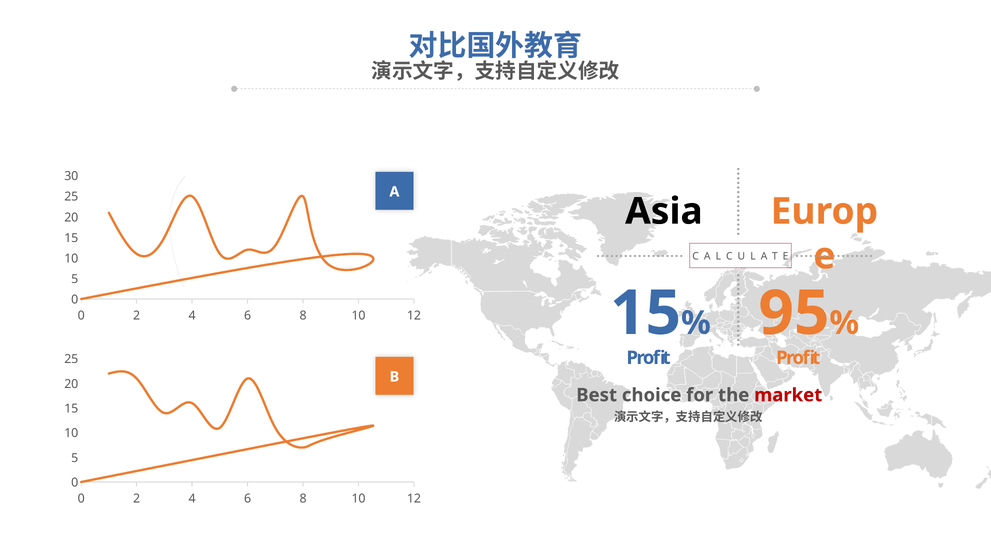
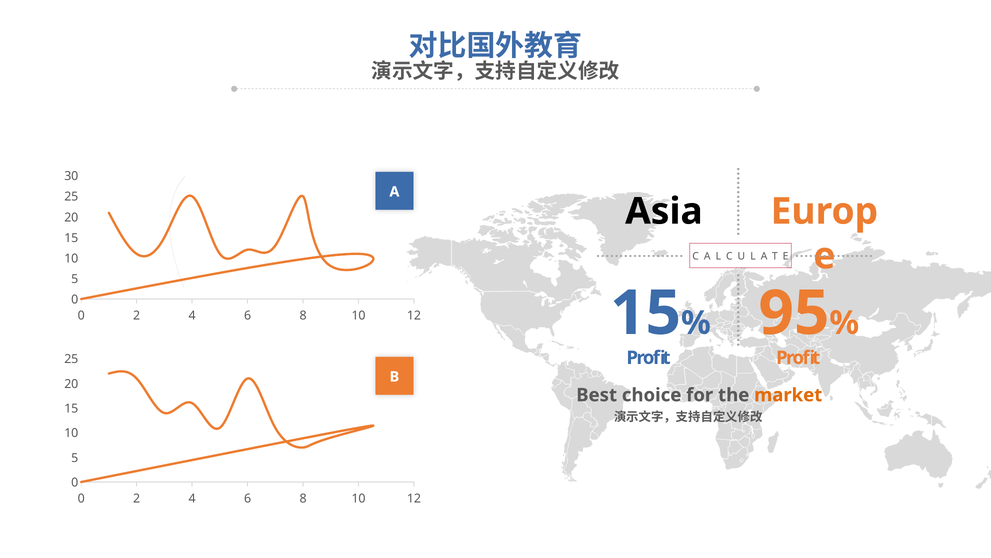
market colour: red -> orange (788, 395)
